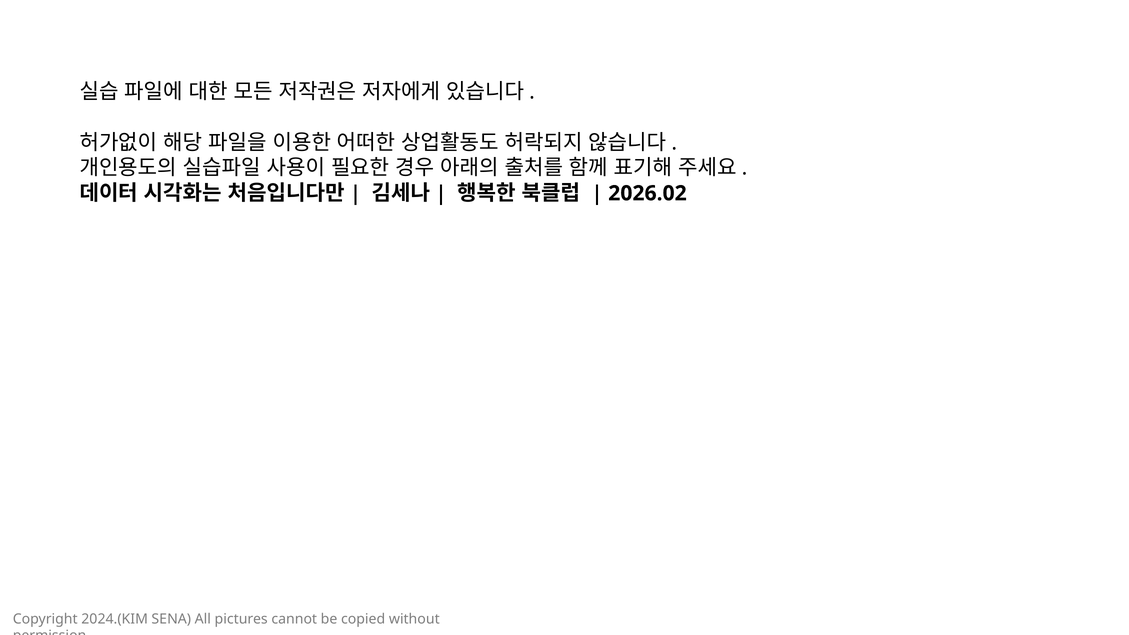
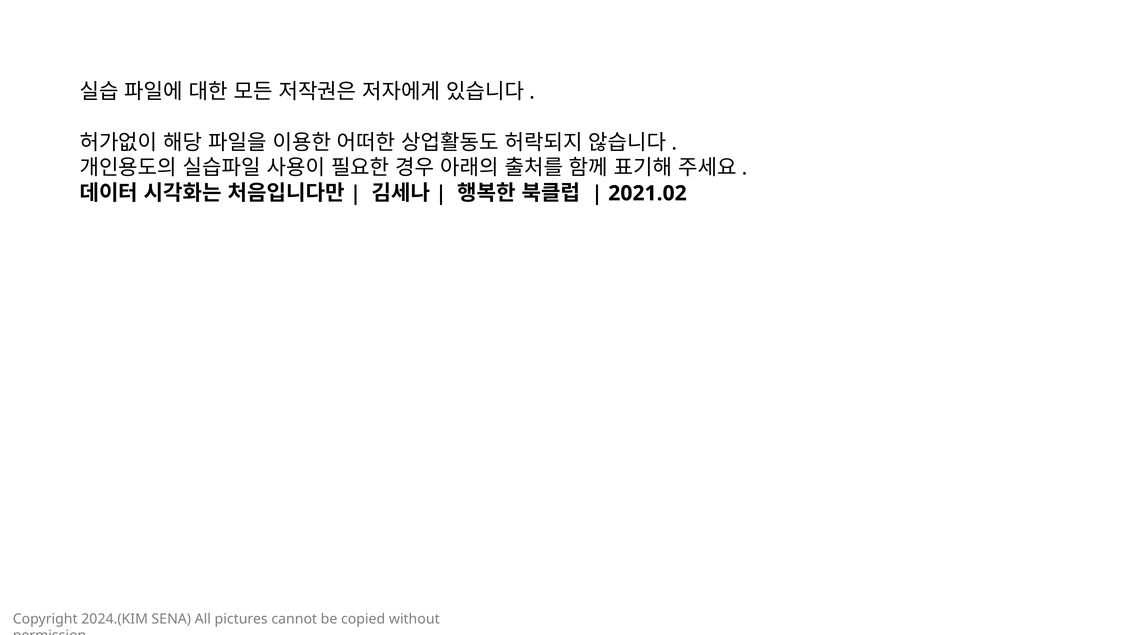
2026.02: 2026.02 -> 2021.02 (648, 193)
